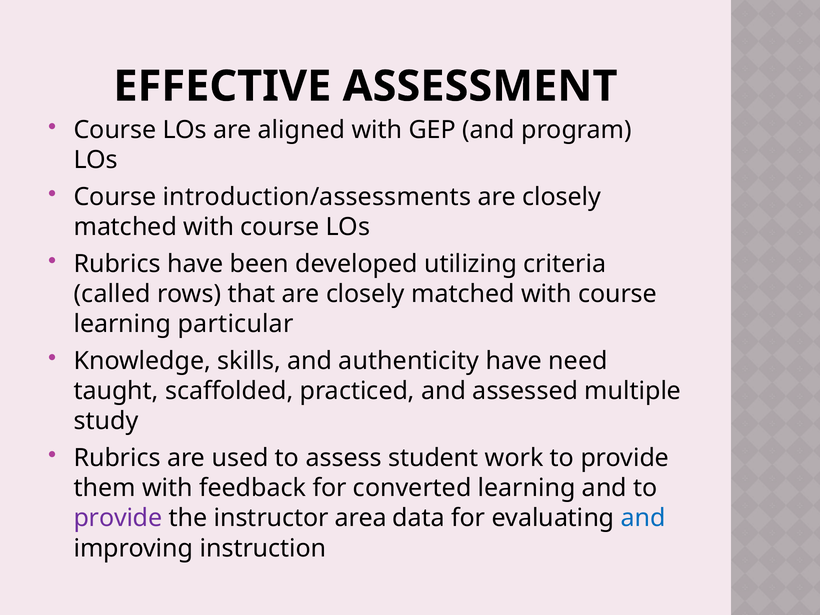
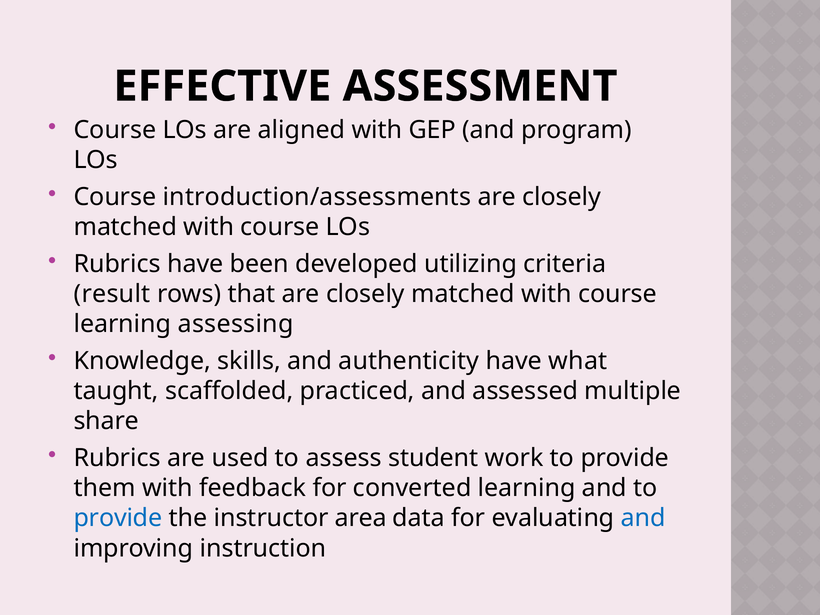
called: called -> result (112, 294)
particular: particular -> assessing (236, 324)
need: need -> what (578, 361)
study: study -> share (106, 421)
provide colour: purple -> blue (118, 518)
